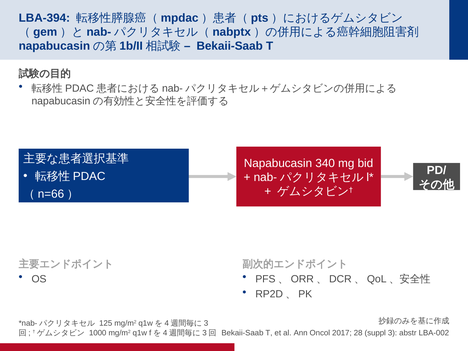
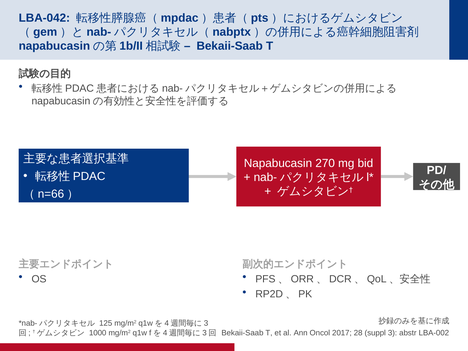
LBA-394: LBA-394 -> LBA-042 (44, 18)
340: 340 -> 270 (325, 163)
